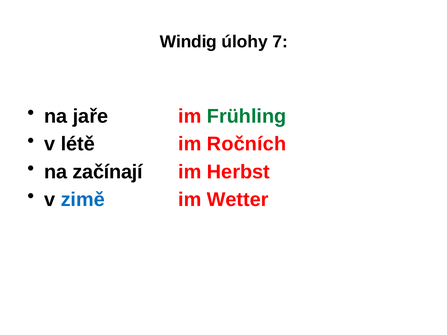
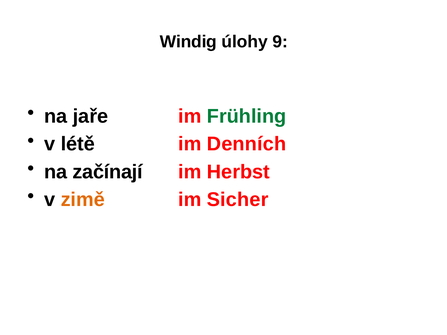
7: 7 -> 9 (280, 42)
Ročních: Ročních -> Denních (247, 144)
zimě colour: blue -> orange (83, 200)
Wetter: Wetter -> Sicher (238, 200)
